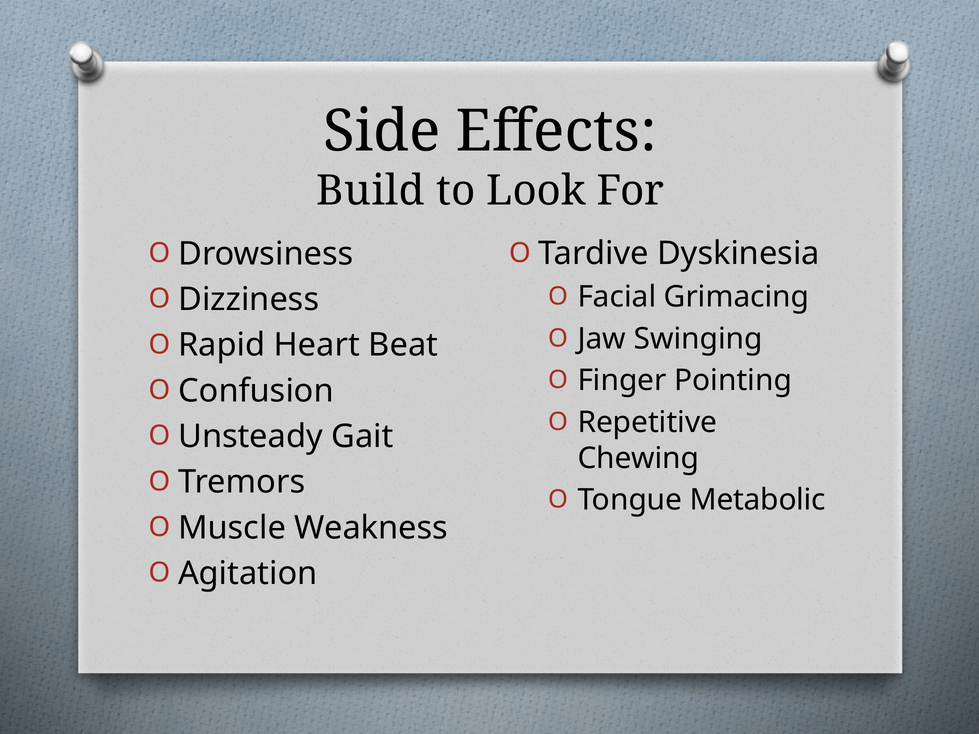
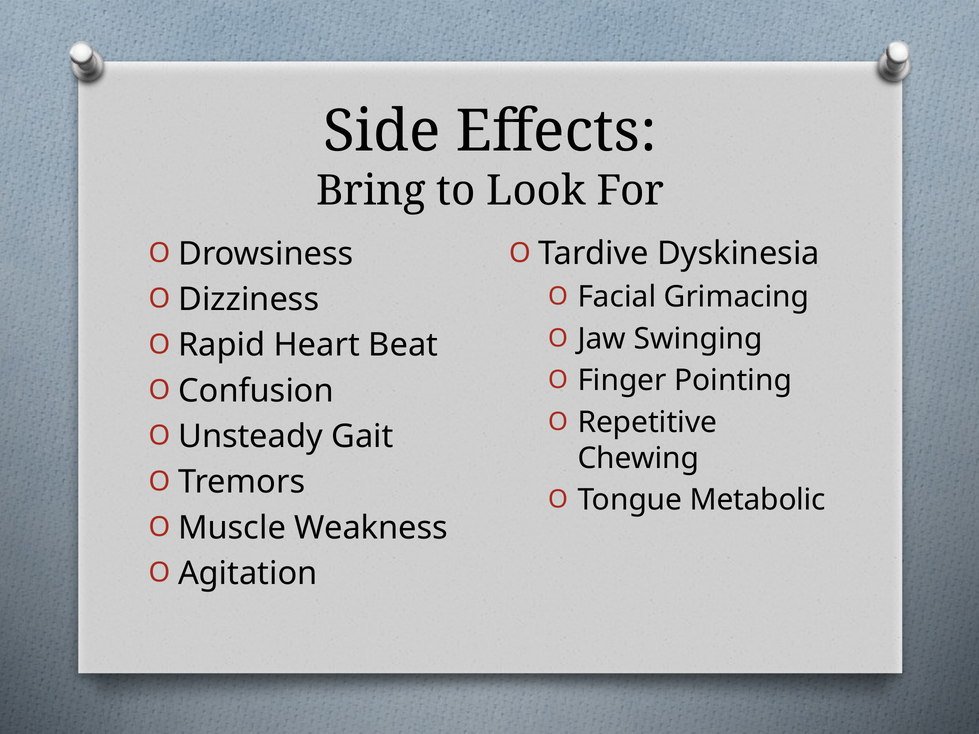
Build: Build -> Bring (371, 191)
